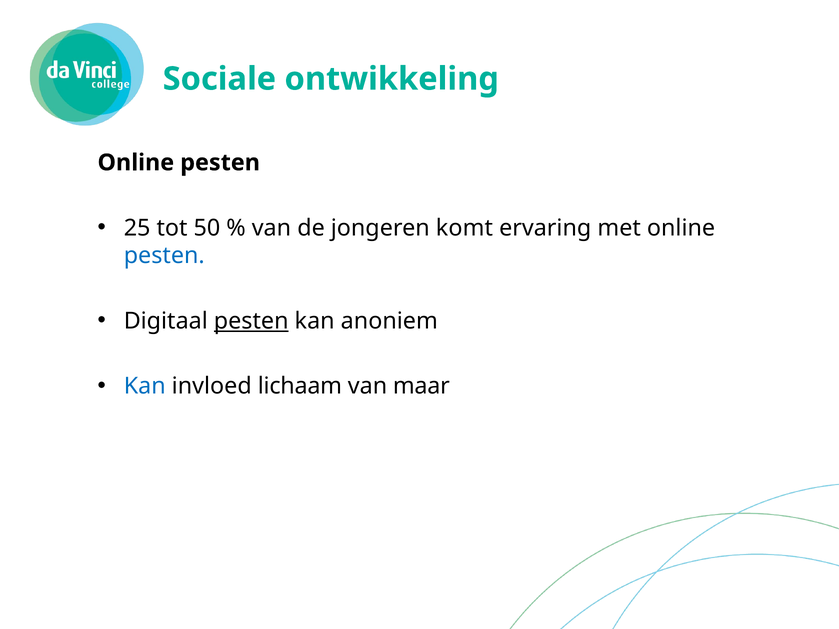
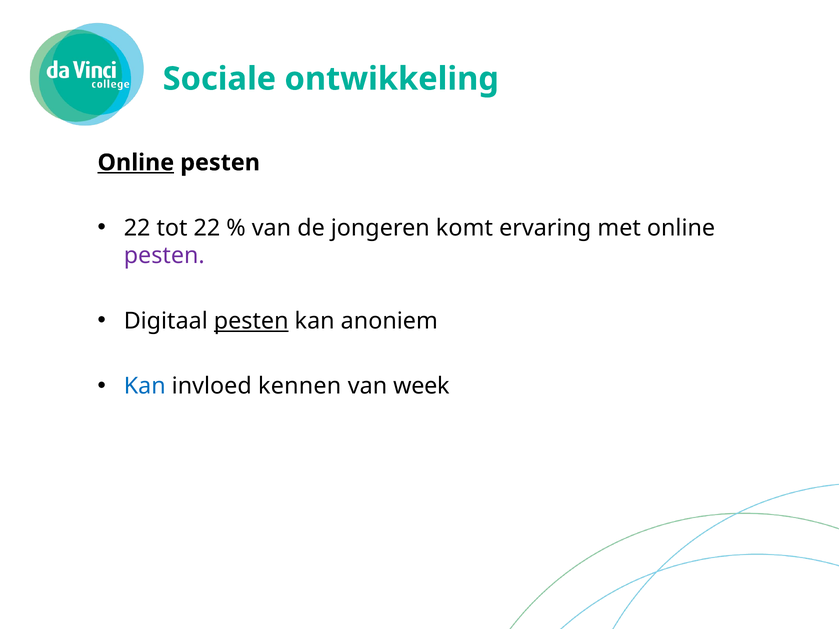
Online underline: none -> present (136, 163)
25: 25 -> 22 (137, 228)
tot 50: 50 -> 22 (207, 228)
pesten colour: blue -> purple (164, 256)
lichaam: lichaam -> kennen (300, 386)
maar: maar -> week (421, 386)
